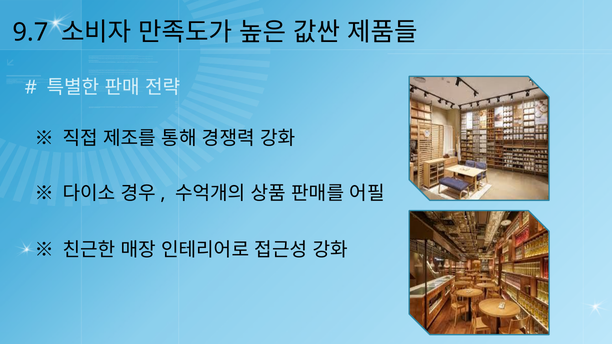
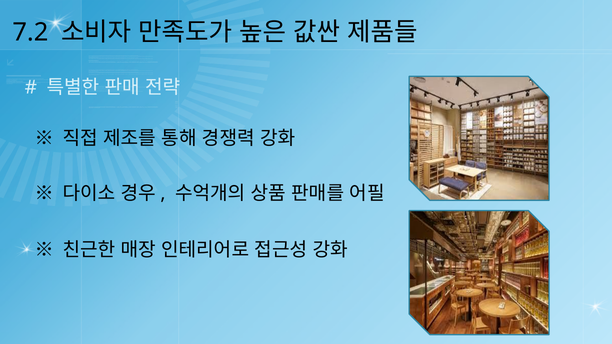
9.7: 9.7 -> 7.2 (30, 33)
